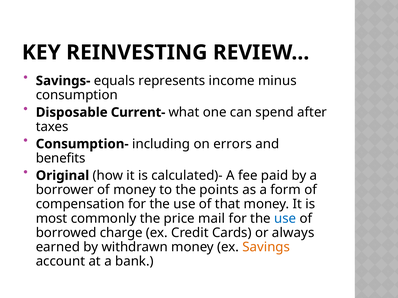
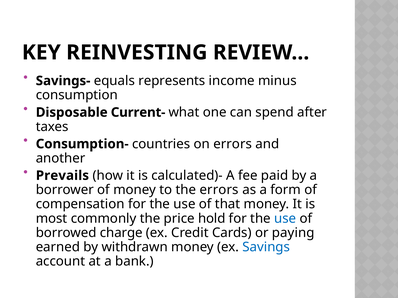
including: including -> countries (161, 144)
benefits: benefits -> another (61, 159)
Original: Original -> Prevails (62, 176)
the points: points -> errors (219, 190)
mail: mail -> hold (212, 219)
always: always -> paying (293, 233)
Savings colour: orange -> blue (266, 247)
